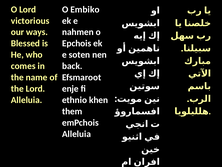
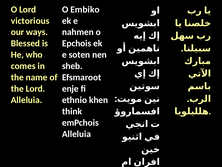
back: back -> sheb (72, 66)
them: them -> think (72, 111)
